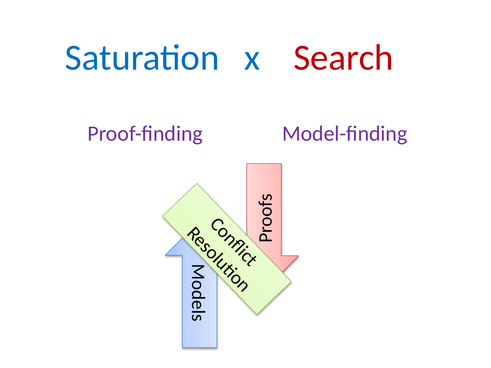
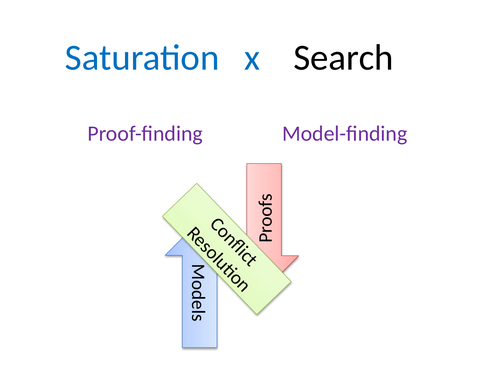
Search colour: red -> black (344, 58)
